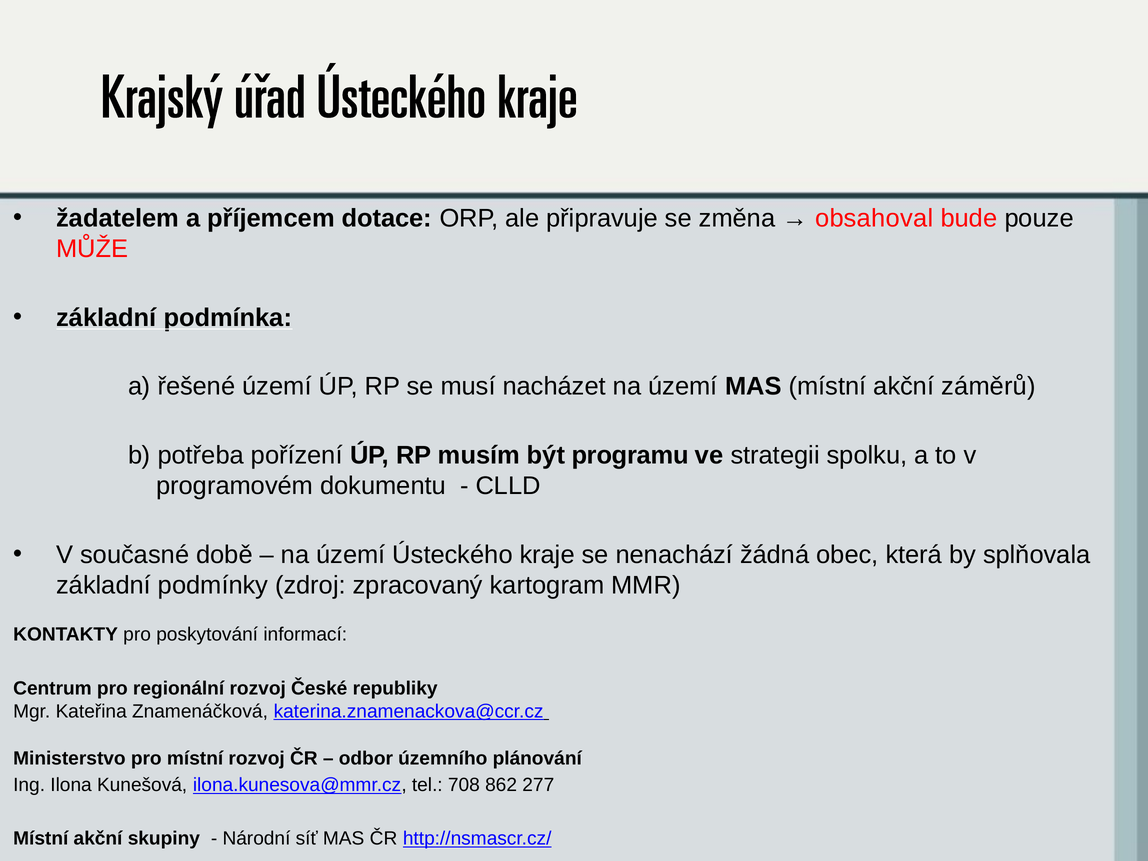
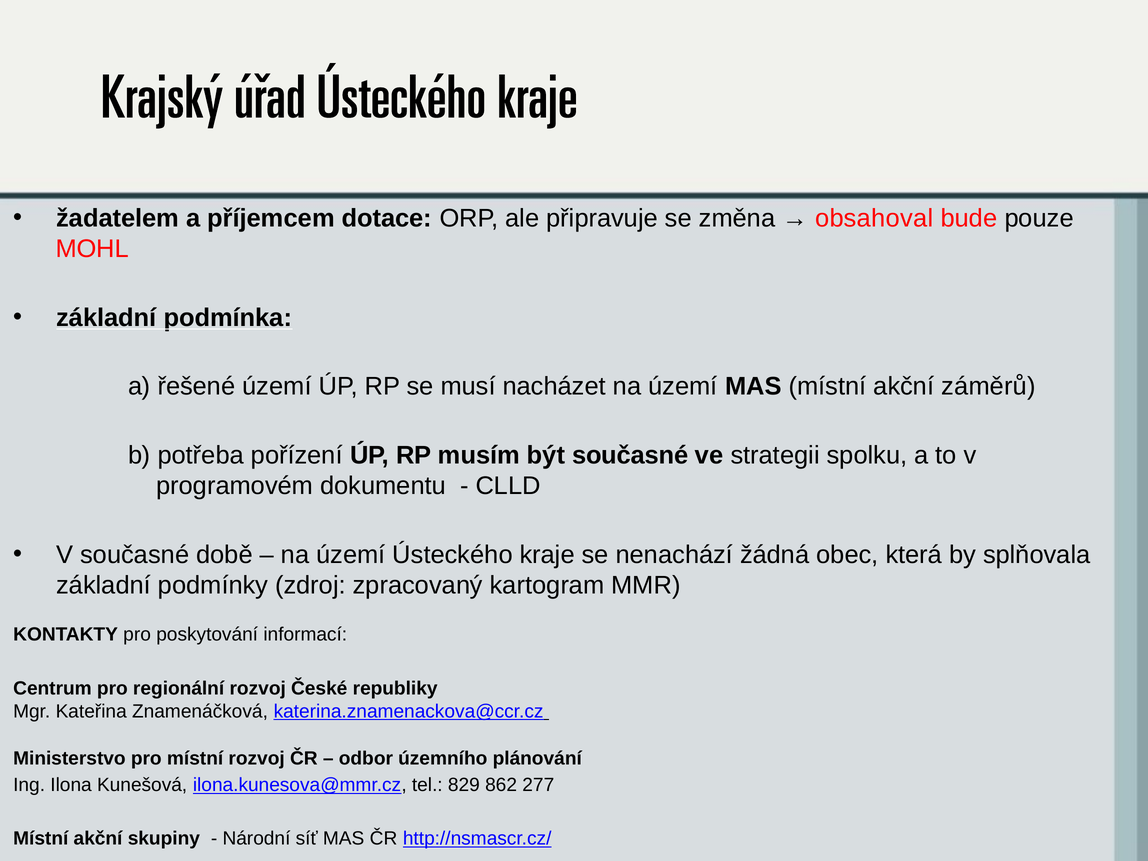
MŮŽE: MŮŽE -> MOHL (92, 249)
být programu: programu -> současné (630, 455)
708: 708 -> 829 (464, 785)
